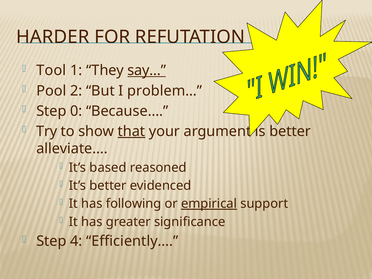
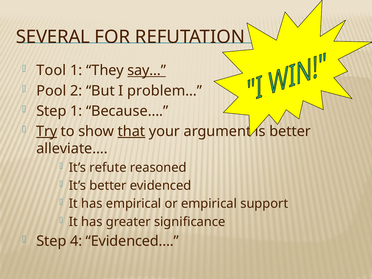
HARDER: HARDER -> SEVERAL (53, 37)
Step 0: 0 -> 1 (76, 111)
Try underline: none -> present (47, 131)
based: based -> refute (108, 168)
has following: following -> empirical (134, 204)
empirical underline: present -> none (209, 204)
Efficiently…: Efficiently… -> Evidenced… (132, 241)
